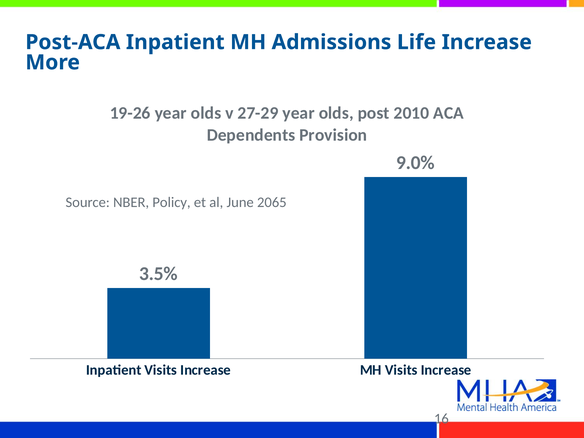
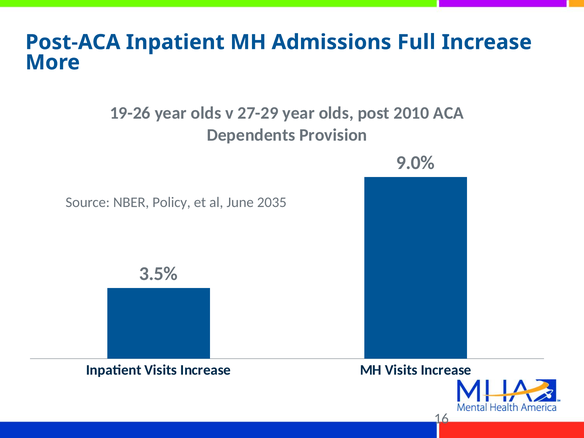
Life: Life -> Full (416, 42)
2065: 2065 -> 2035 (272, 202)
